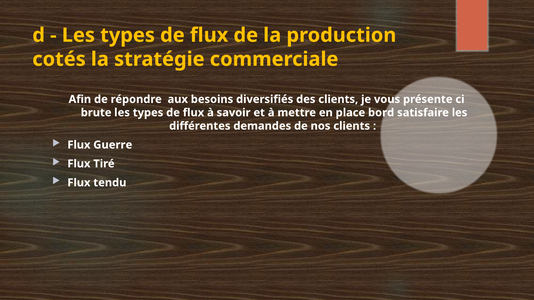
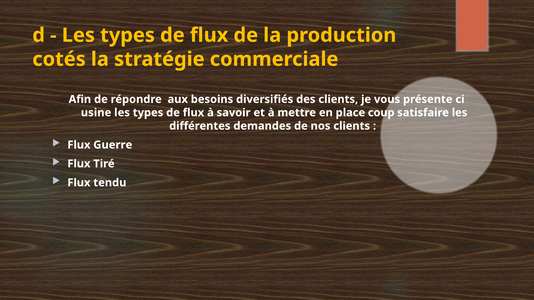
brute: brute -> usine (96, 113)
bord: bord -> coup (381, 113)
